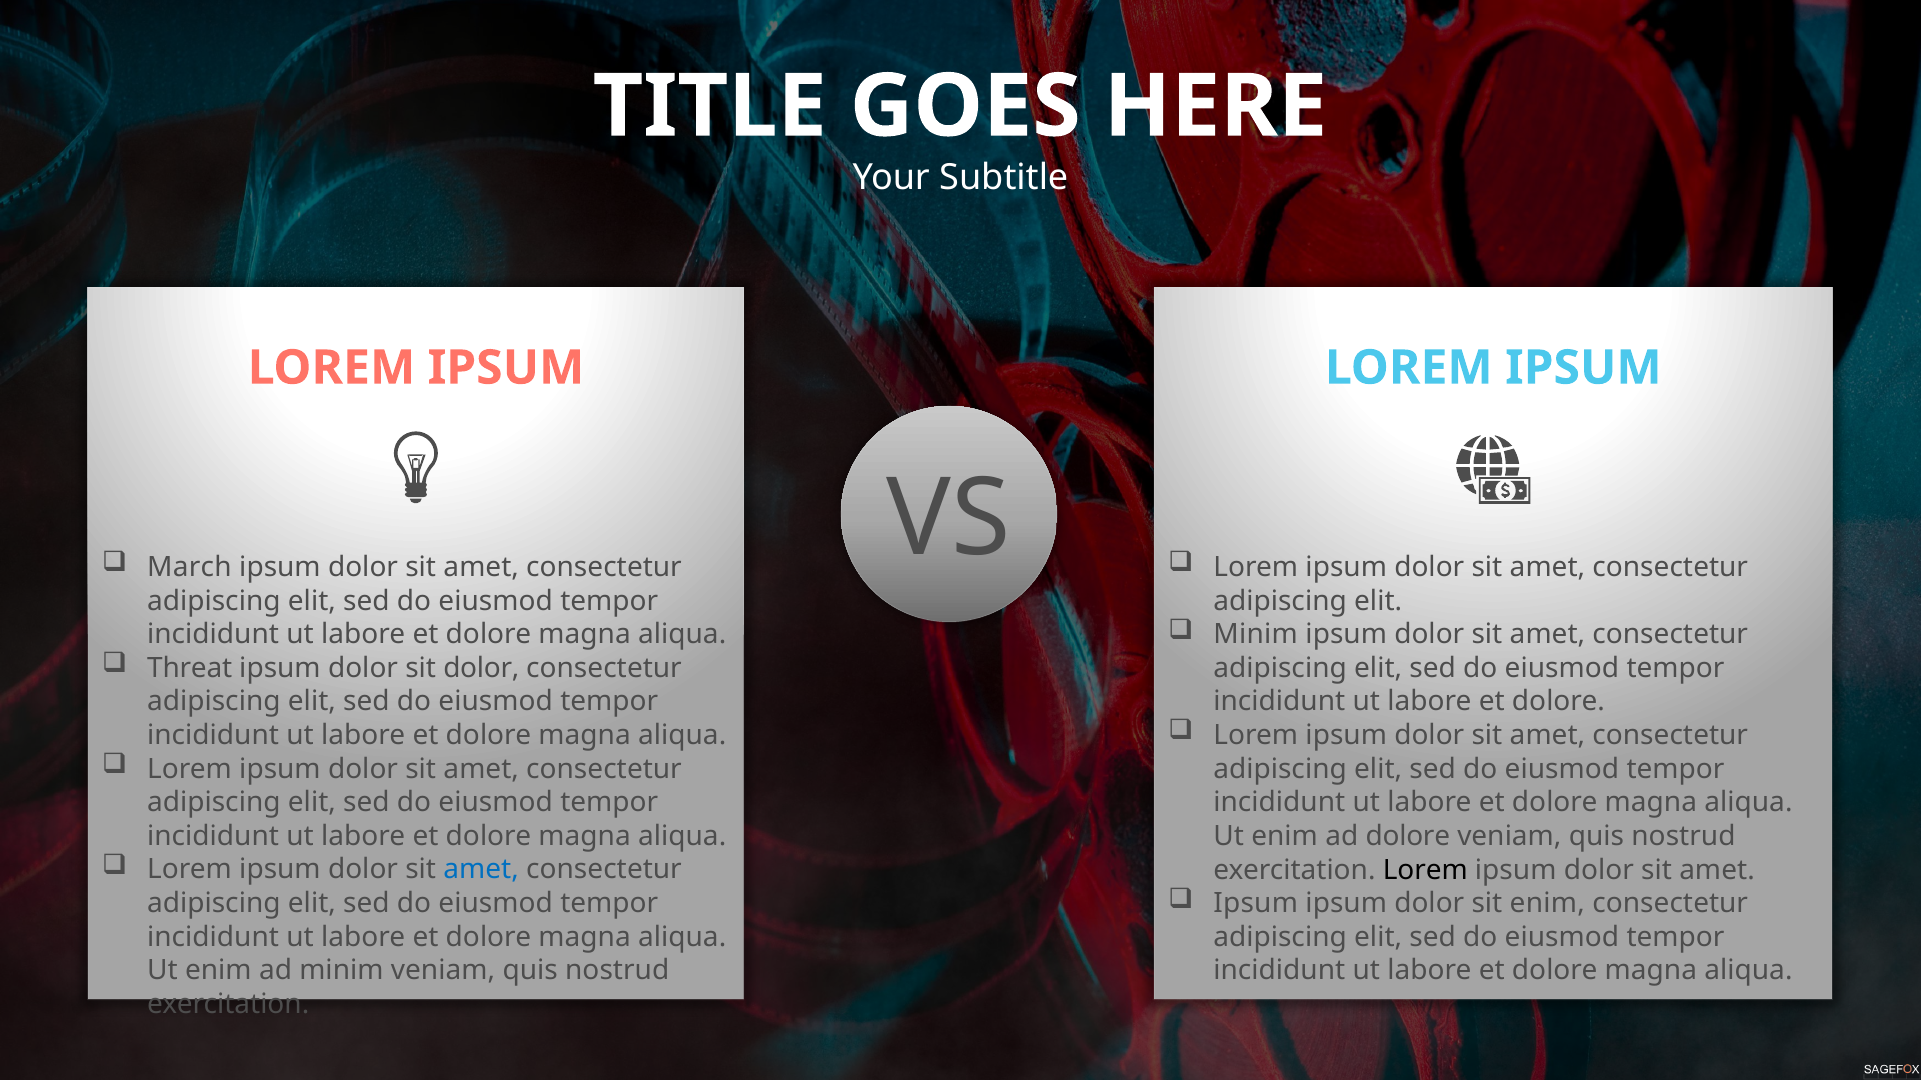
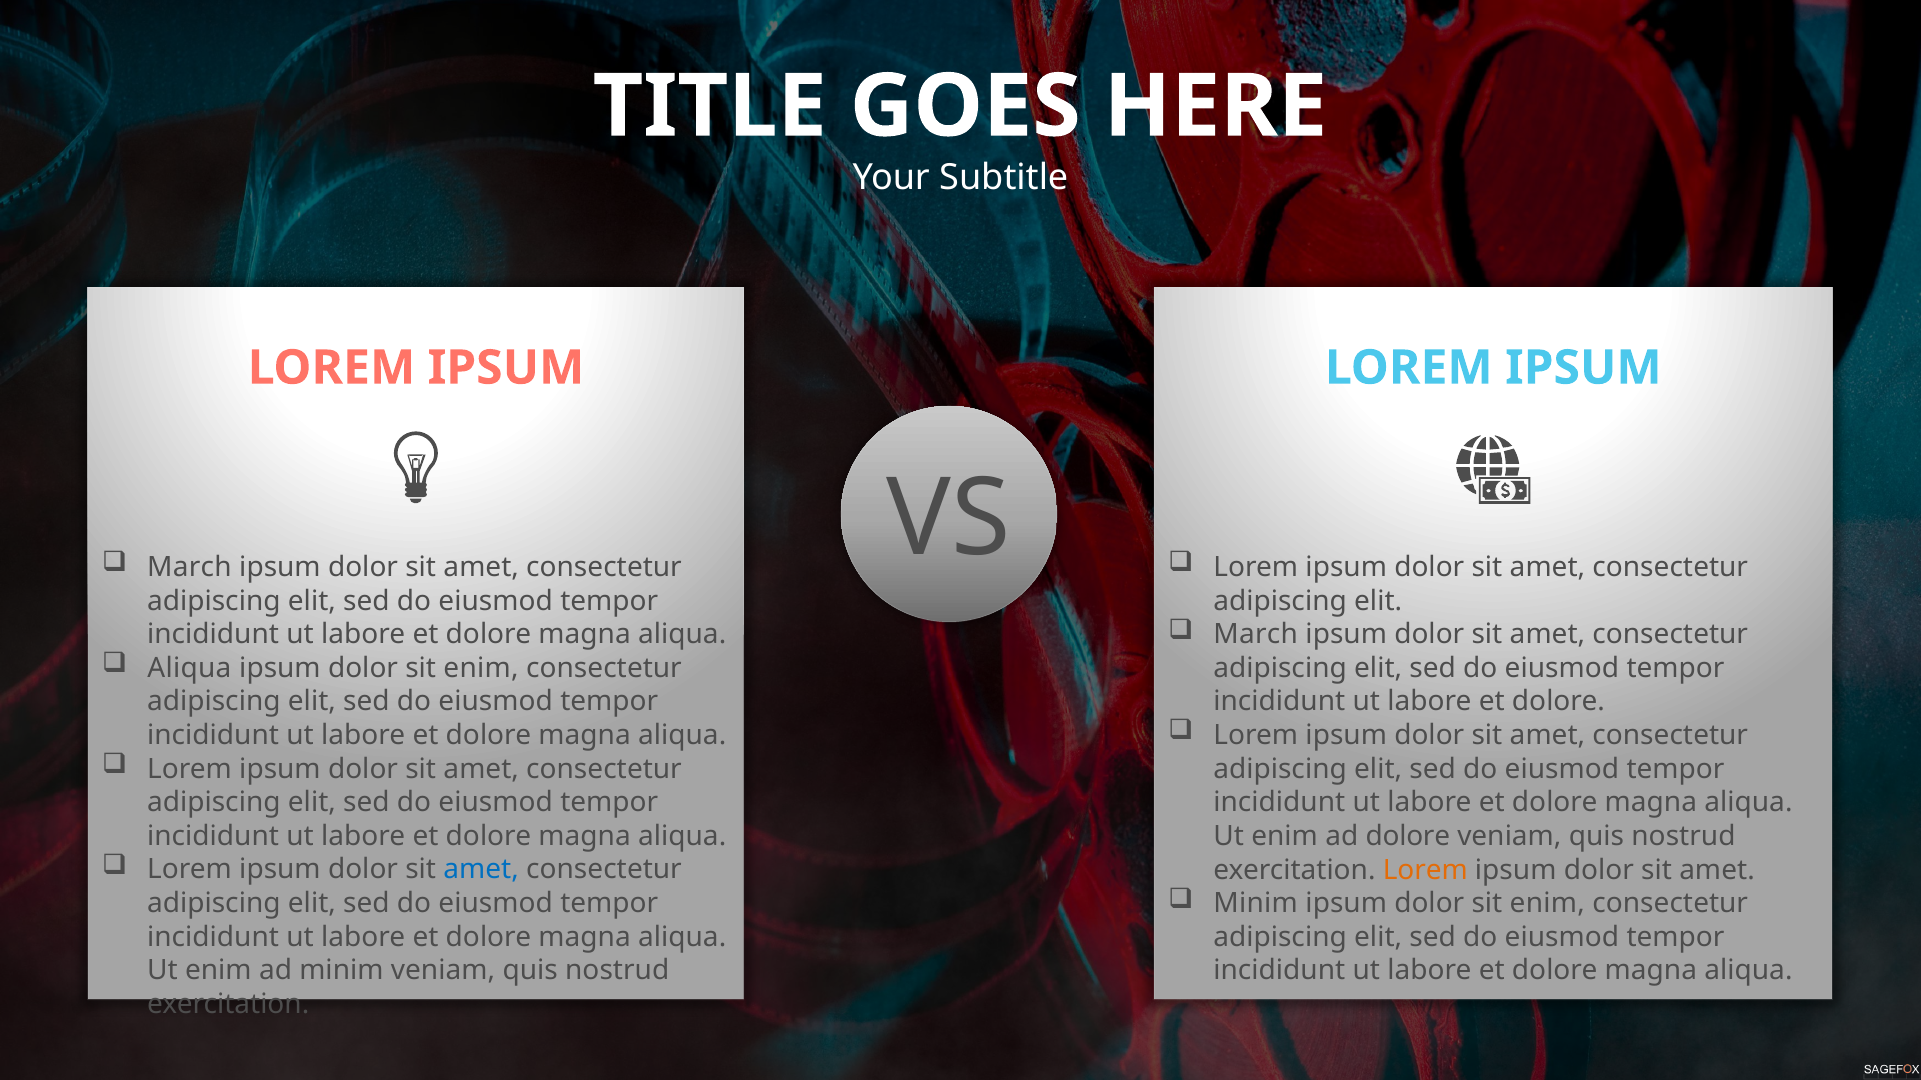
Minim: Minim -> March (1256, 635)
Threat: Threat -> Aliqua (189, 668)
dolor: dolor -> enim (481, 668)
Lorem colour: black -> orange (1425, 870)
Ipsum: Ipsum -> Minim (1256, 904)
